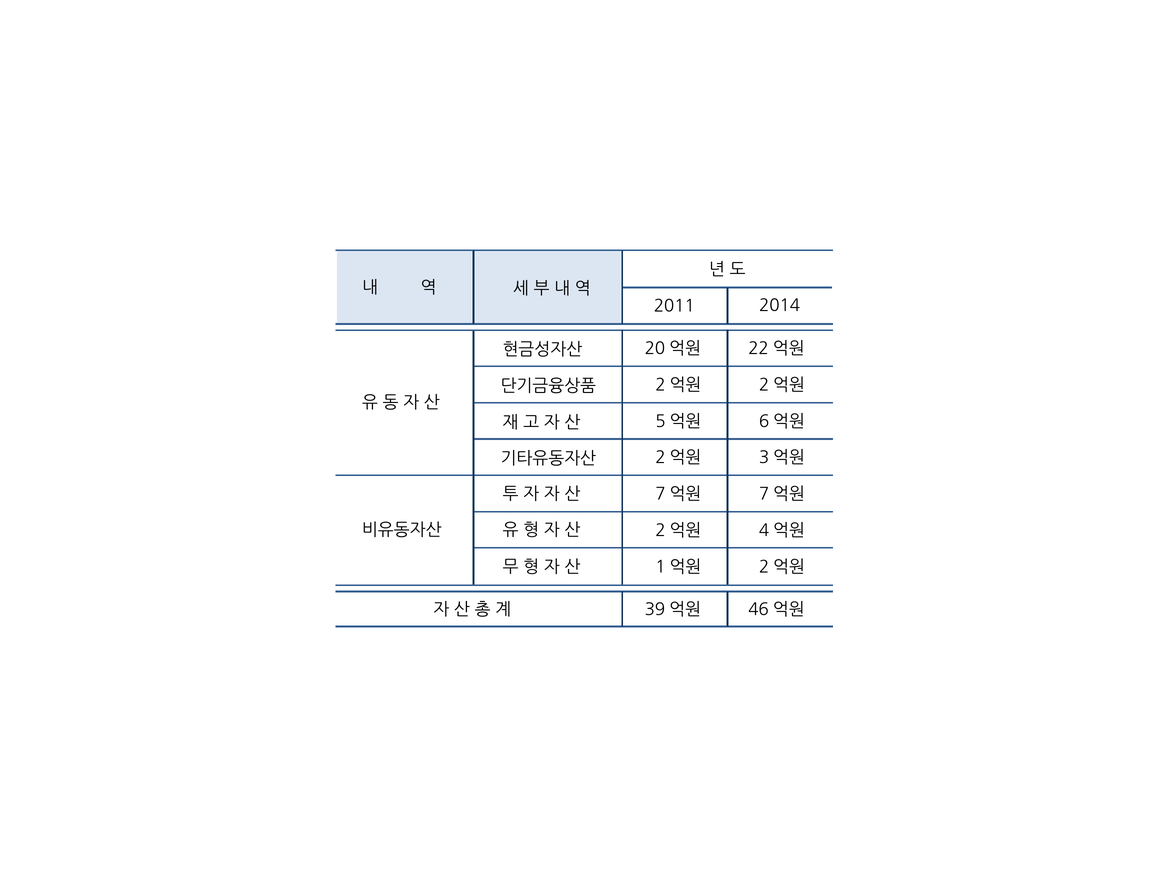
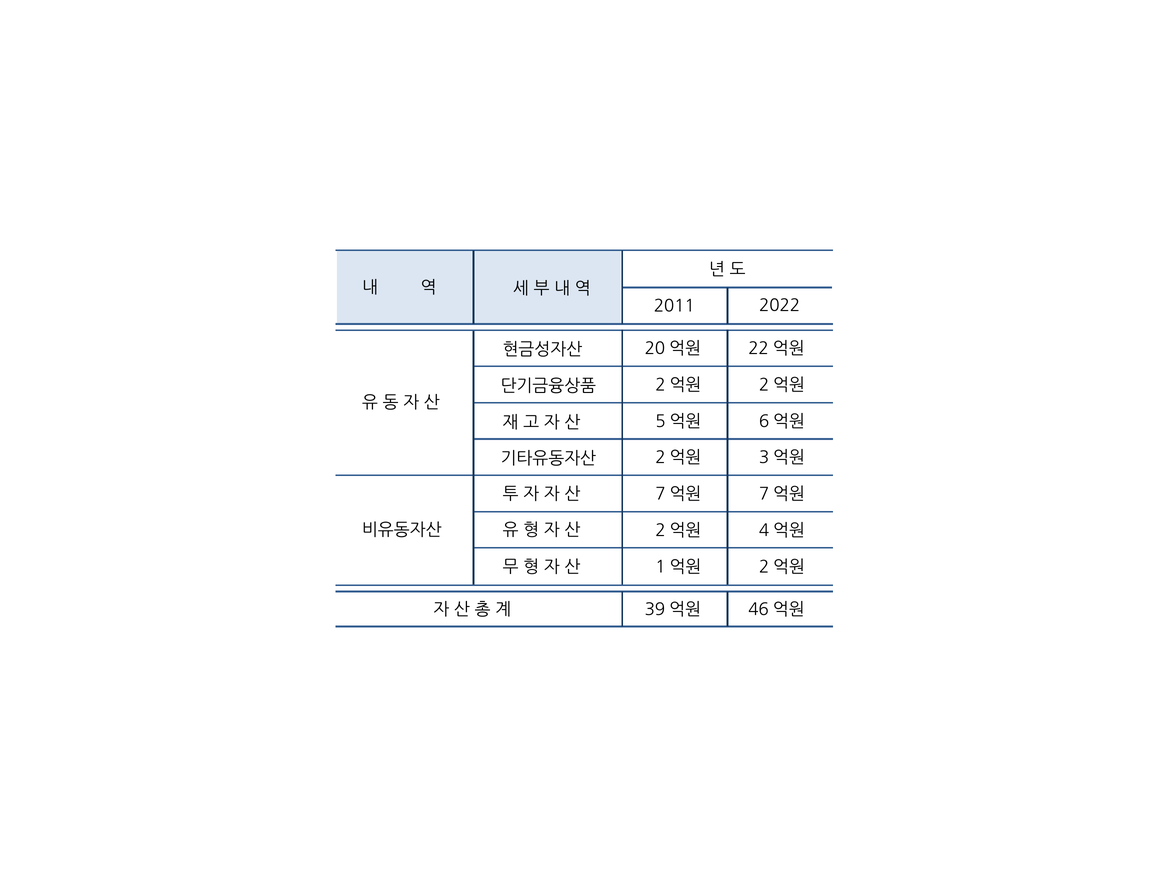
2014: 2014 -> 2022 (780, 306)
